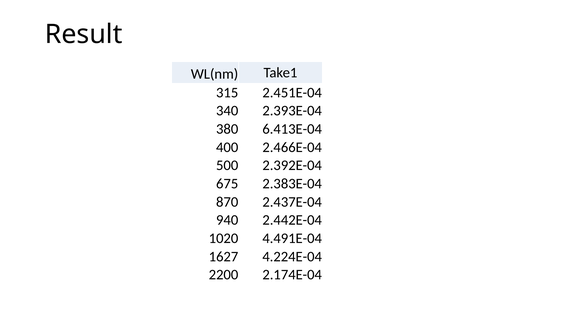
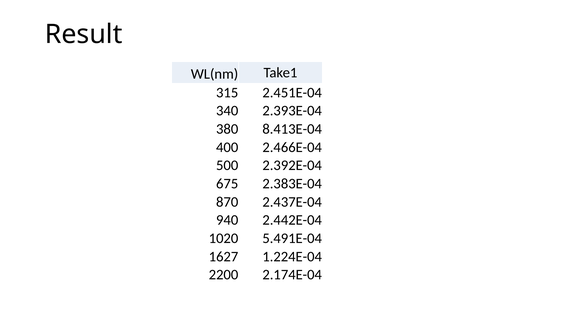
6.413E-04: 6.413E-04 -> 8.413E-04 (292, 129)
4.491E-04: 4.491E-04 -> 5.491E-04 (292, 238)
4.224E-04: 4.224E-04 -> 1.224E-04 (292, 257)
